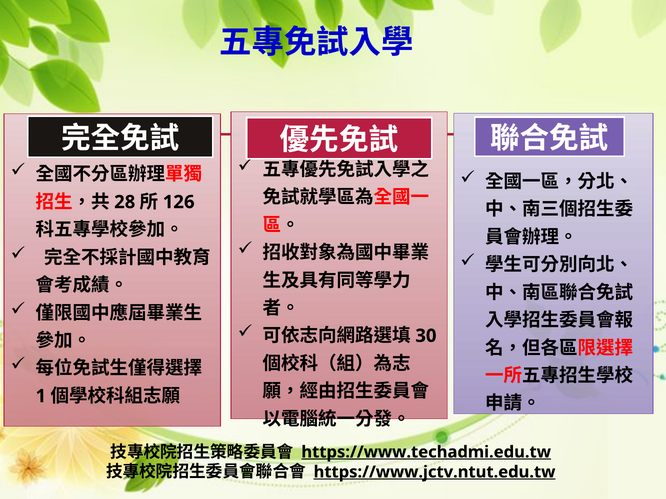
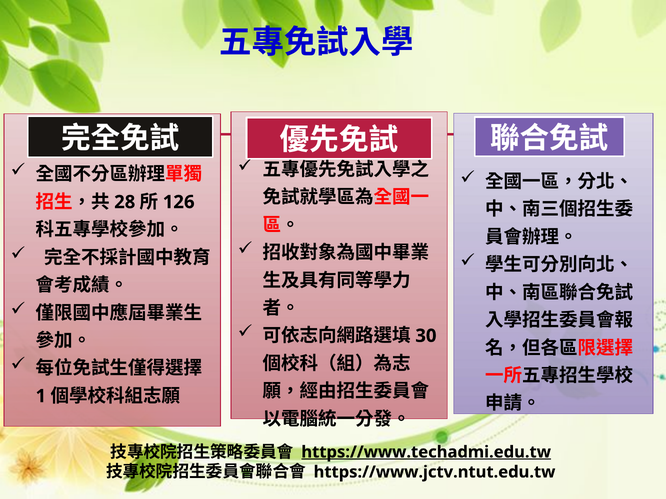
https://www.jctv.ntut.edu.tw underline: present -> none (434, 472)
